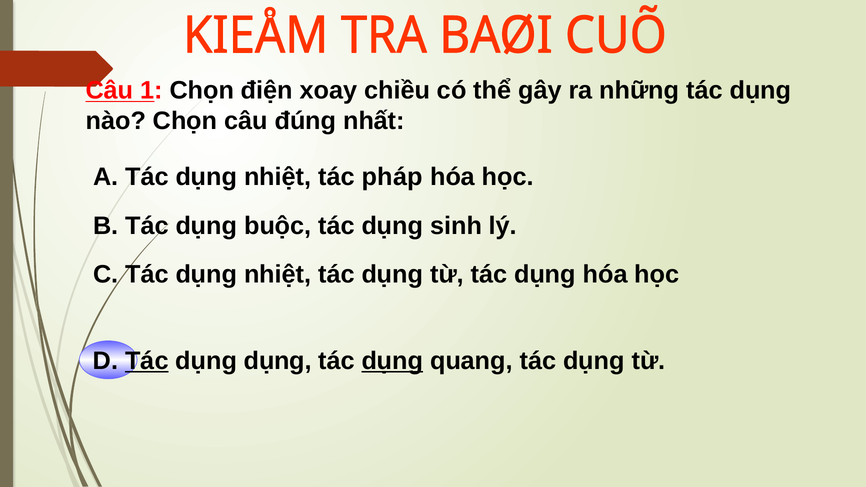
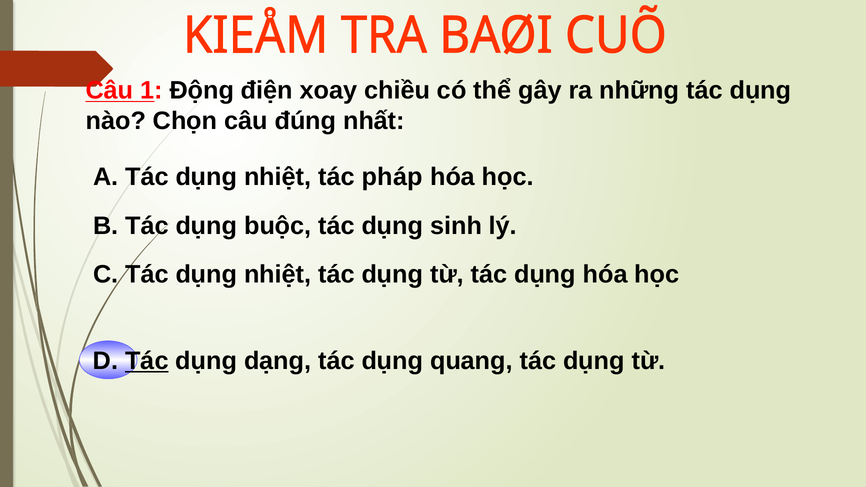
1 Chọn: Chọn -> Động (202, 90)
dụng dụng: dụng -> dạng (278, 361)
dụng underline: present -> none (392, 361)
